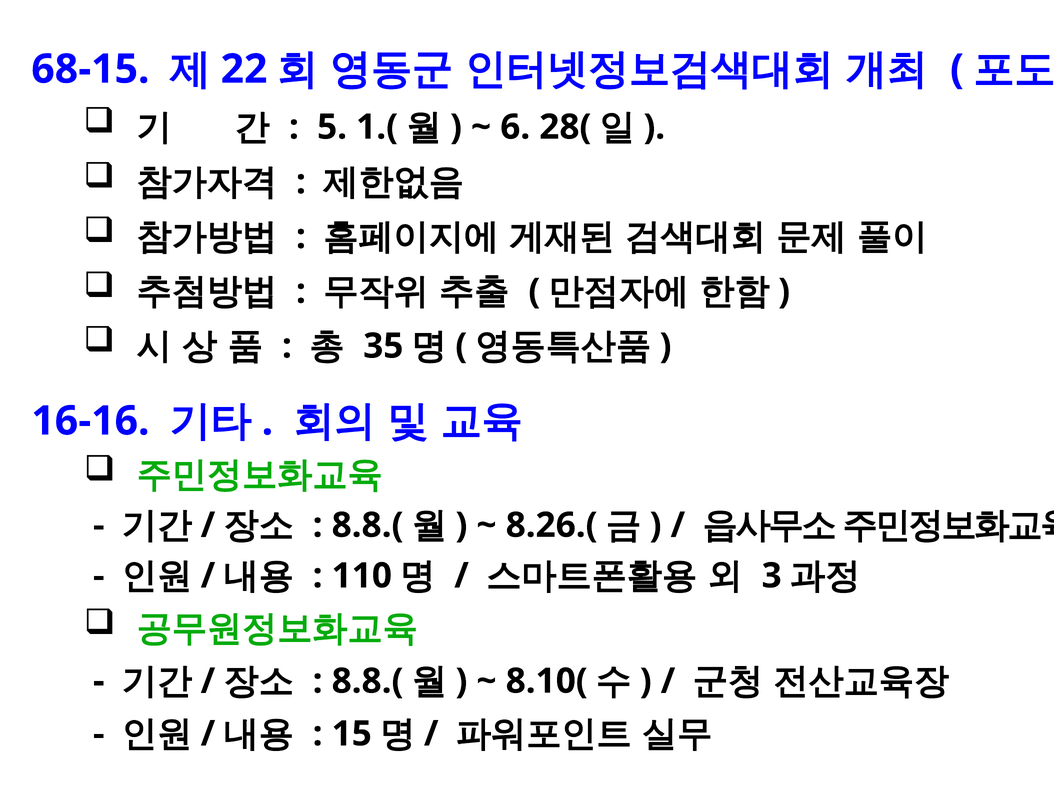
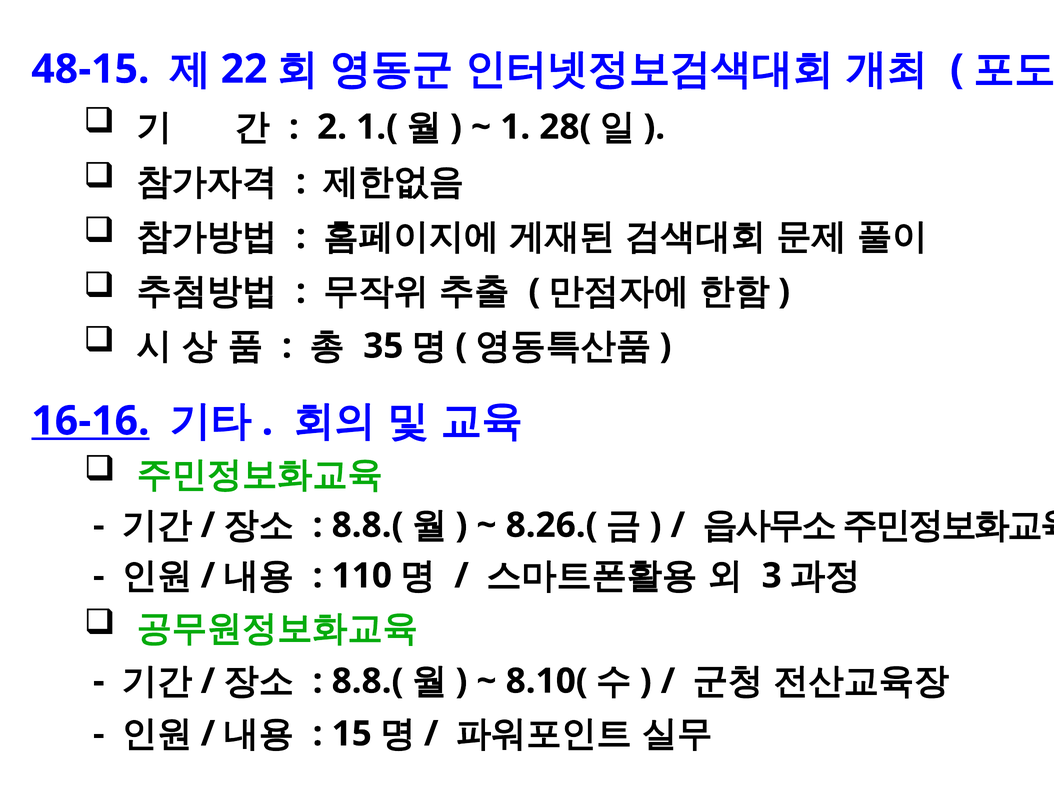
68-15: 68-15 -> 48-15 (90, 69)
5: 5 -> 2 (332, 127)
6: 6 -> 1 (515, 127)
16-16 underline: none -> present (90, 421)
